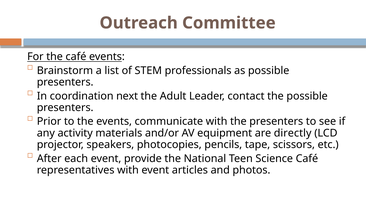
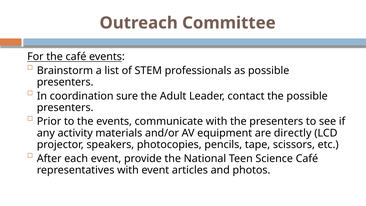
next: next -> sure (127, 96)
